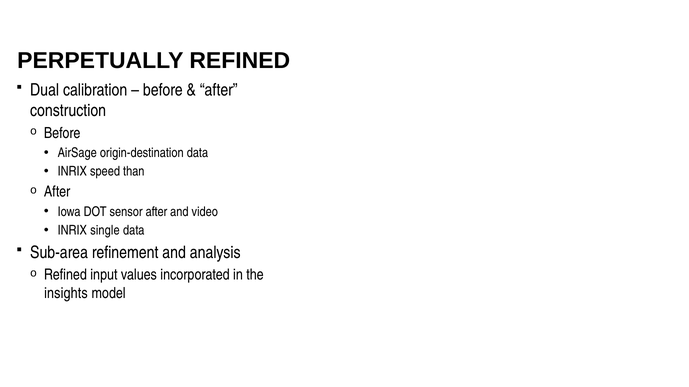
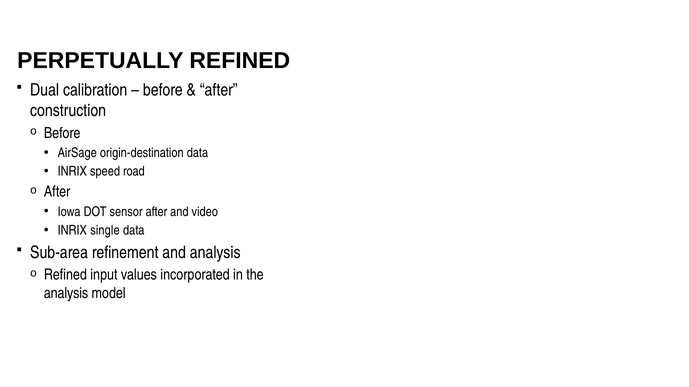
than: than -> road (134, 172)
insights: insights -> analysis (66, 294)
